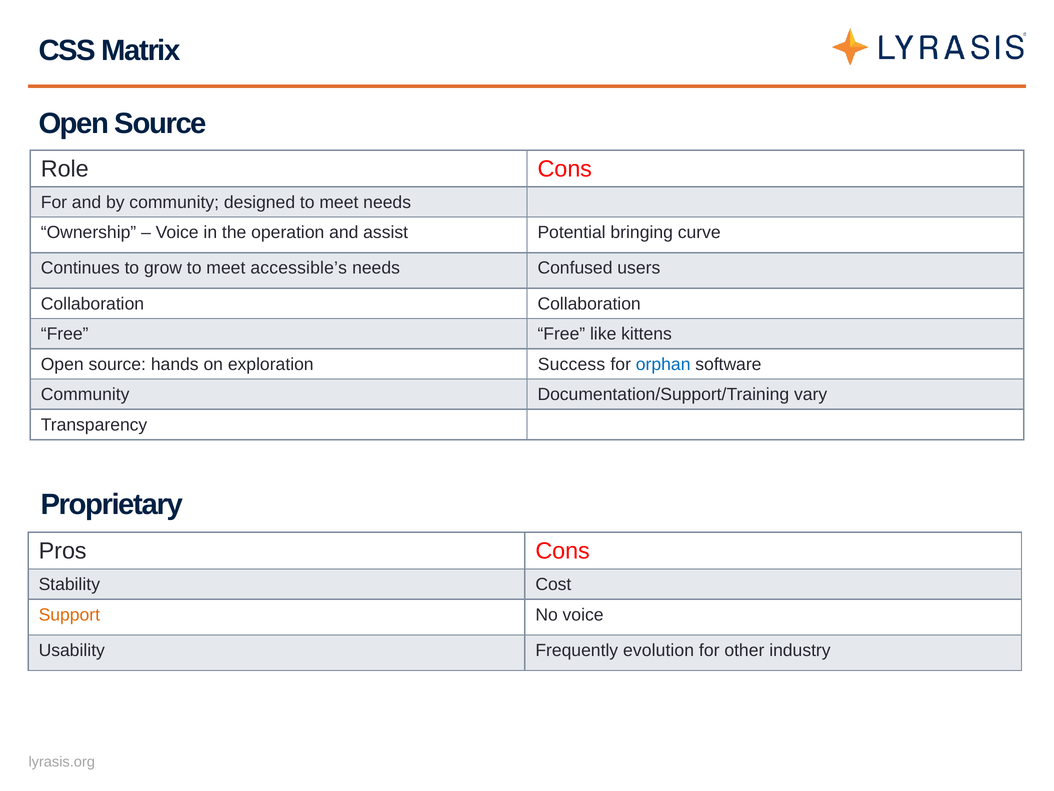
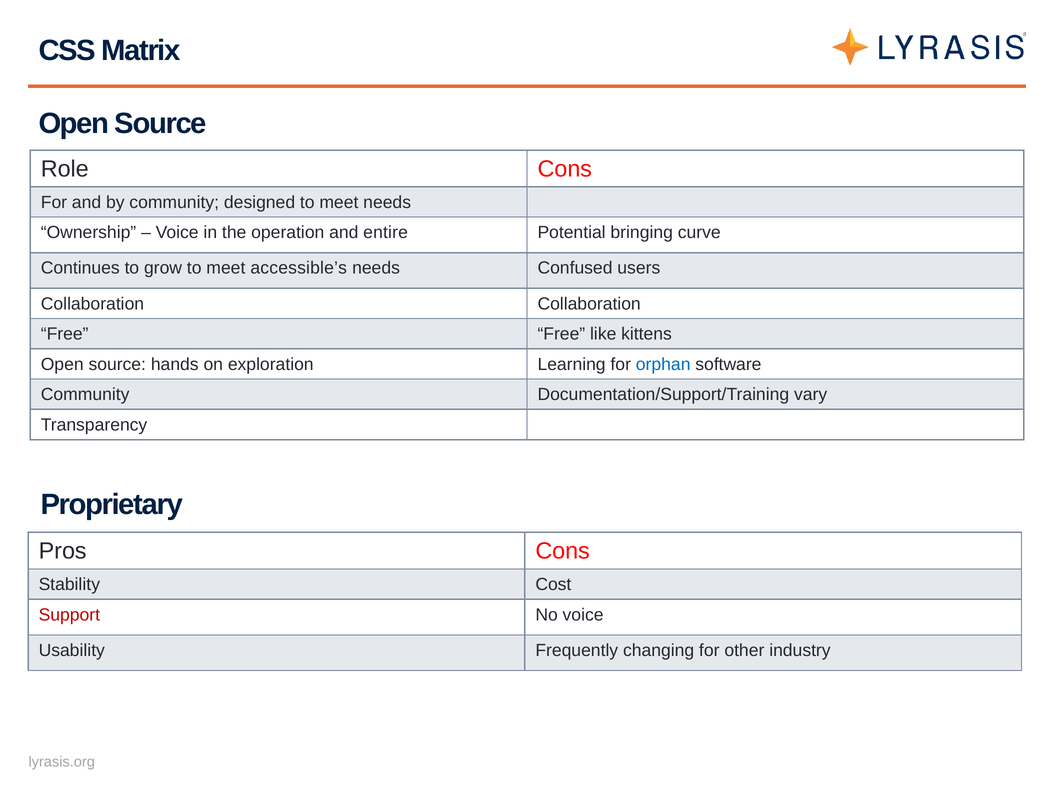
assist: assist -> entire (386, 232)
Success: Success -> Learning (572, 364)
Support colour: orange -> red (69, 614)
evolution: evolution -> changing (659, 650)
